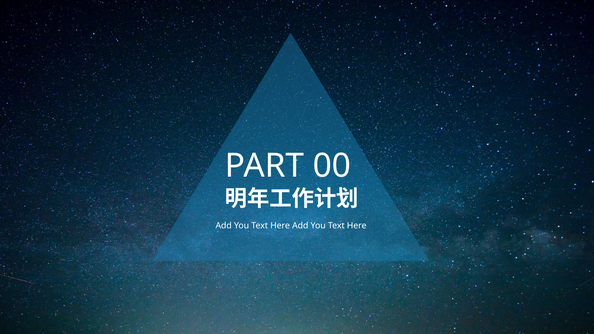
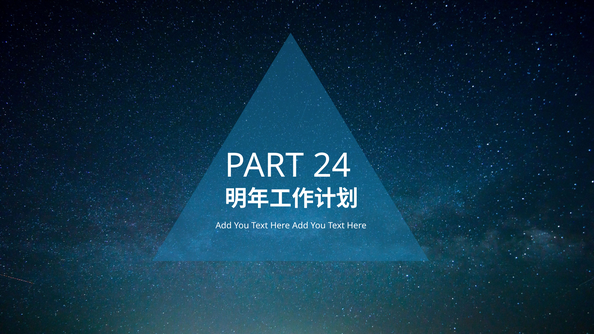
00: 00 -> 24 (332, 166)
